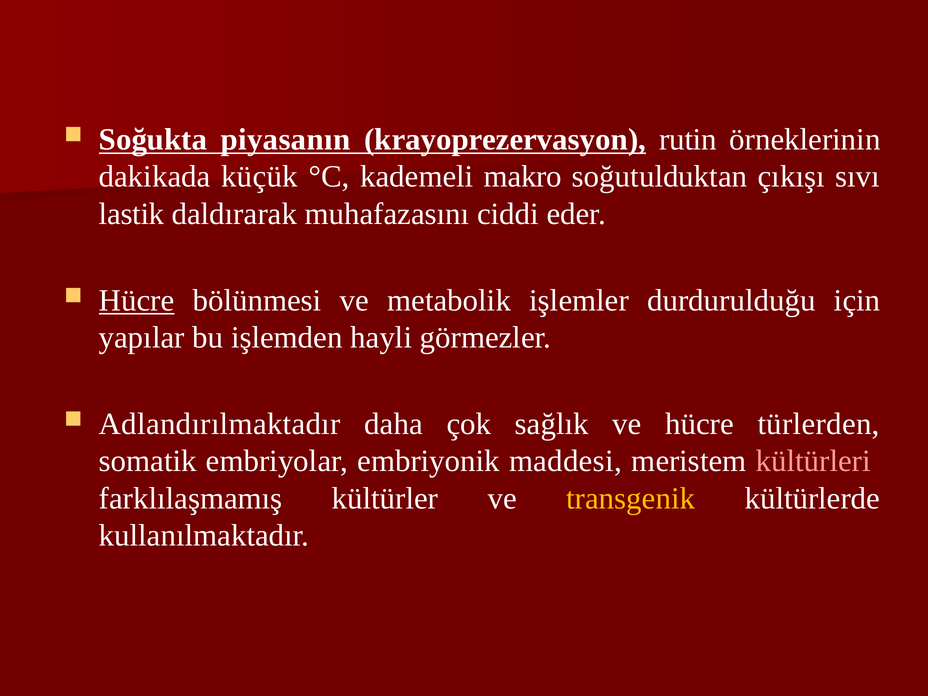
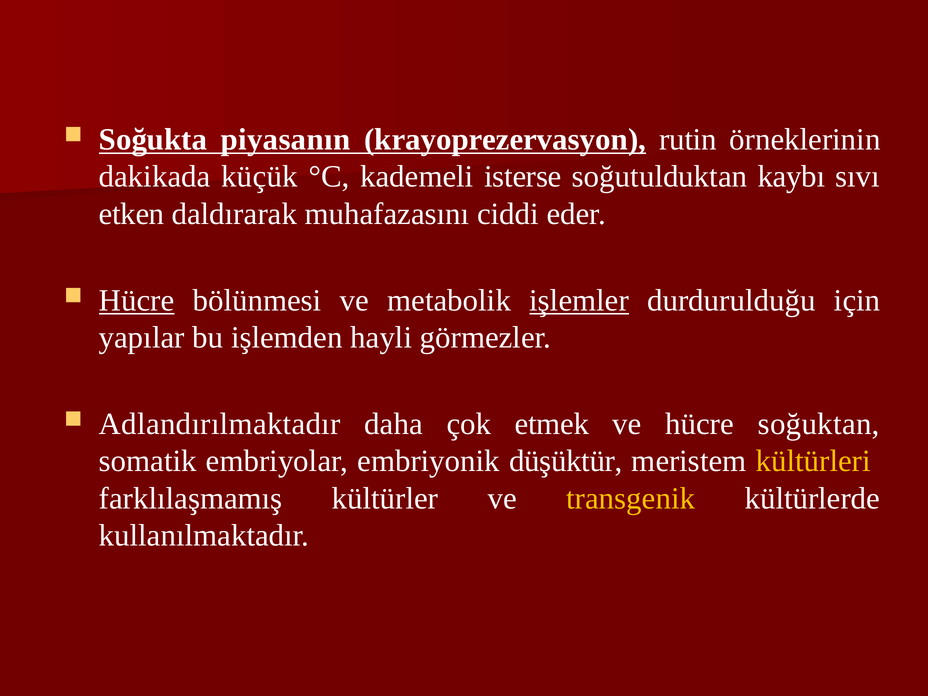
makro: makro -> isterse (523, 177)
çıkışı: çıkışı -> kaybı (791, 177)
lastik: lastik -> etken (132, 214)
işlemler underline: none -> present (579, 300)
sağlık: sağlık -> etmek (552, 424)
türlerden: türlerden -> soğuktan (819, 424)
maddesi: maddesi -> düşüktür (566, 461)
kültürleri colour: pink -> yellow (813, 461)
